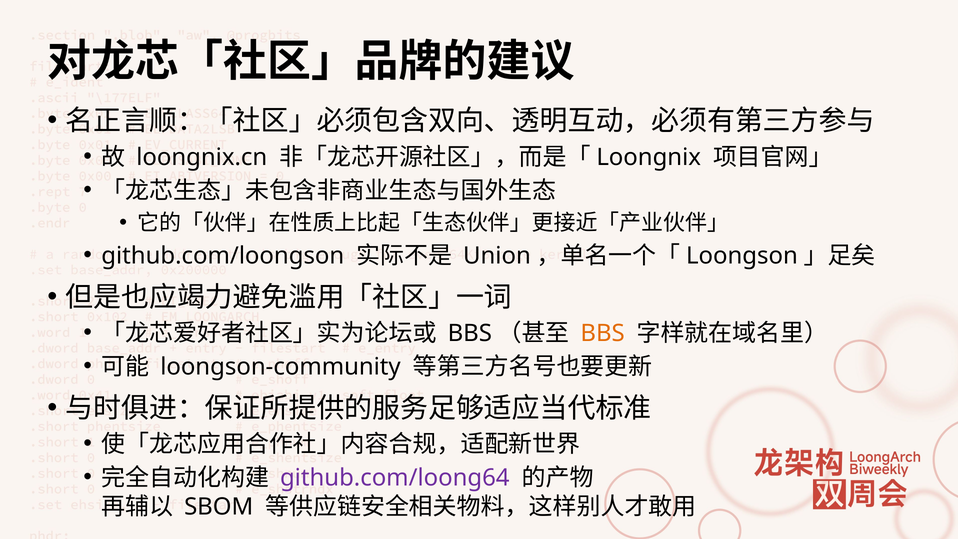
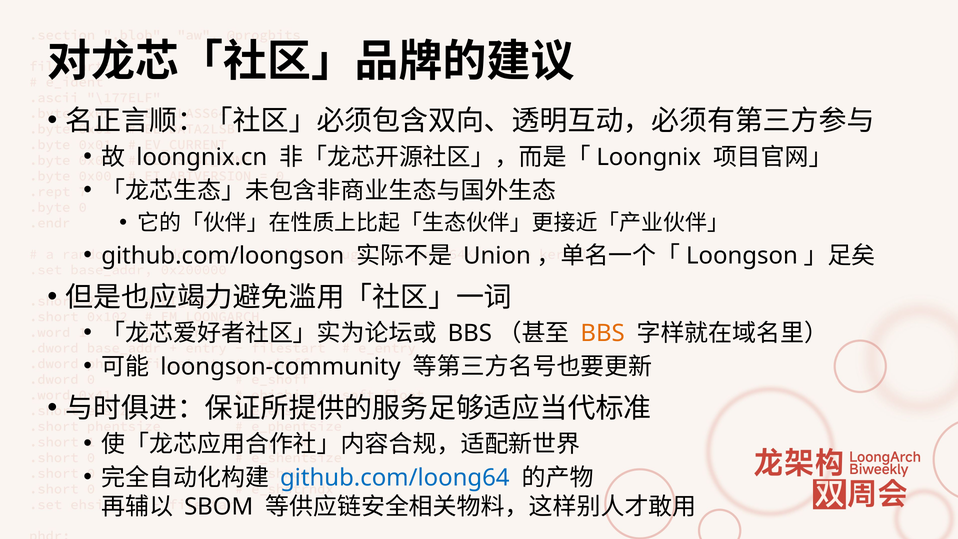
github.com/loong64 colour: purple -> blue (395, 478)
